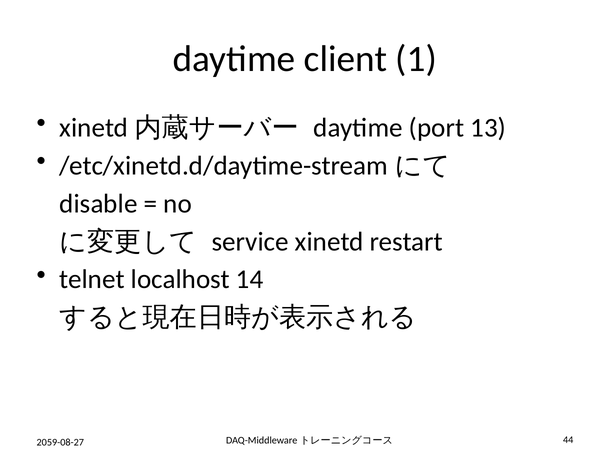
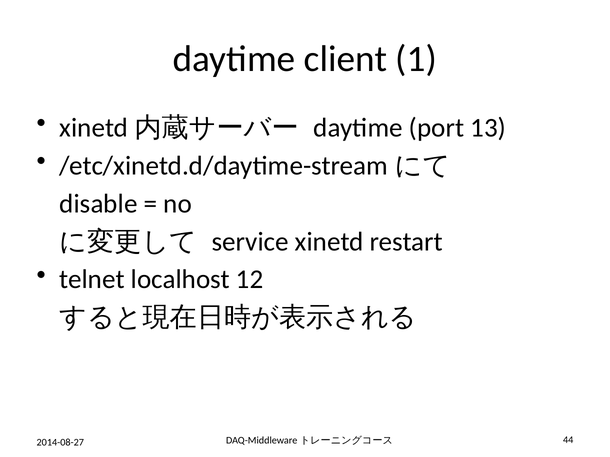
14: 14 -> 12 (250, 280)
2059-08-27: 2059-08-27 -> 2014-08-27 (60, 443)
